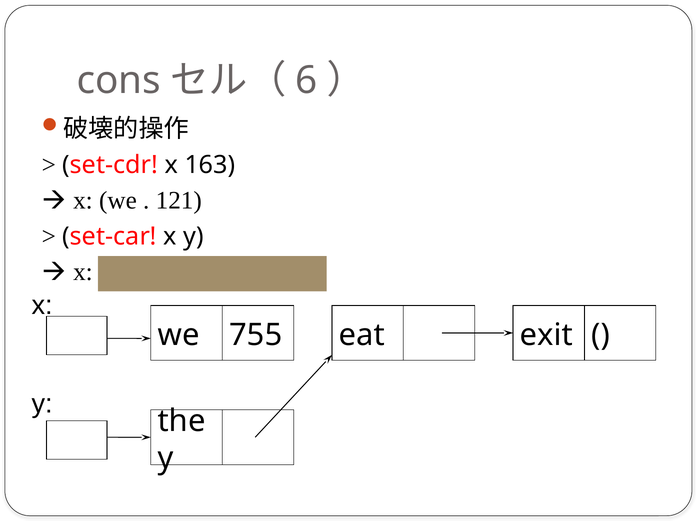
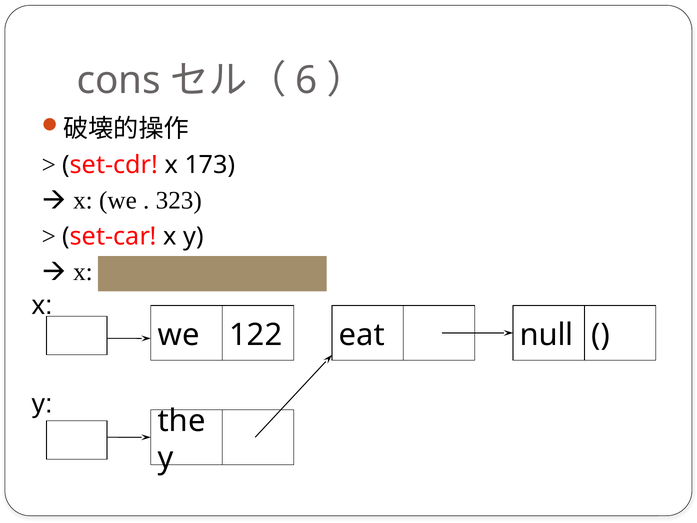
163: 163 -> 173 (210, 165)
121: 121 -> 323 (179, 200)
755: 755 -> 122 (256, 335)
exit: exit -> null (547, 335)
